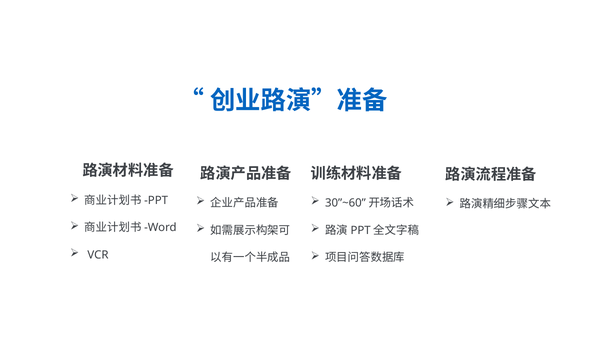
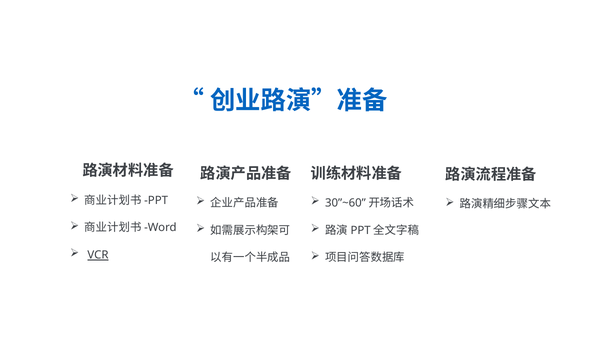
VCR underline: none -> present (98, 255)
